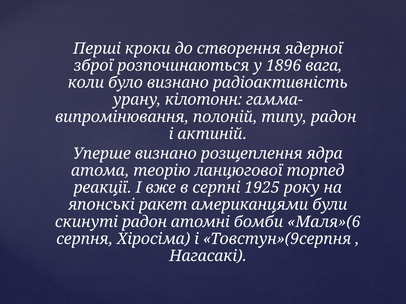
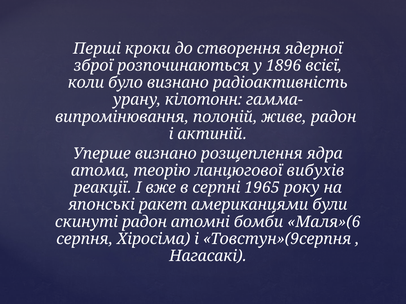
вага: вага -> всієї (324, 66)
типу: типу -> живе (284, 117)
торпед: торпед -> вибухів (316, 171)
1925: 1925 -> 1965 (262, 188)
